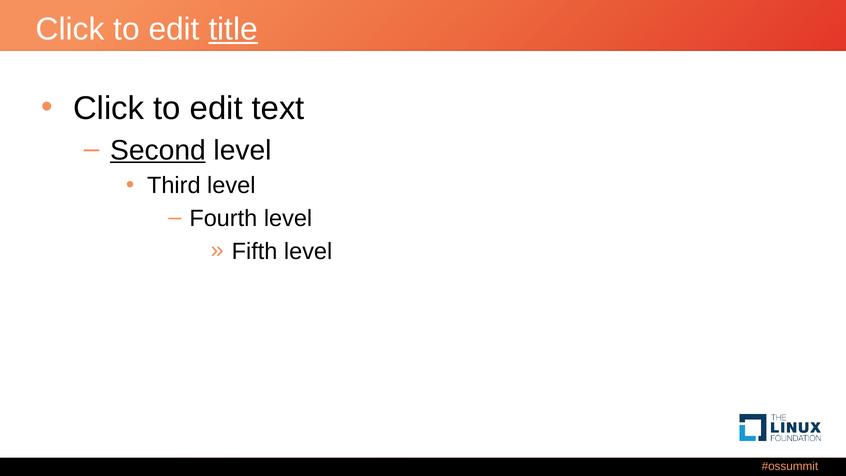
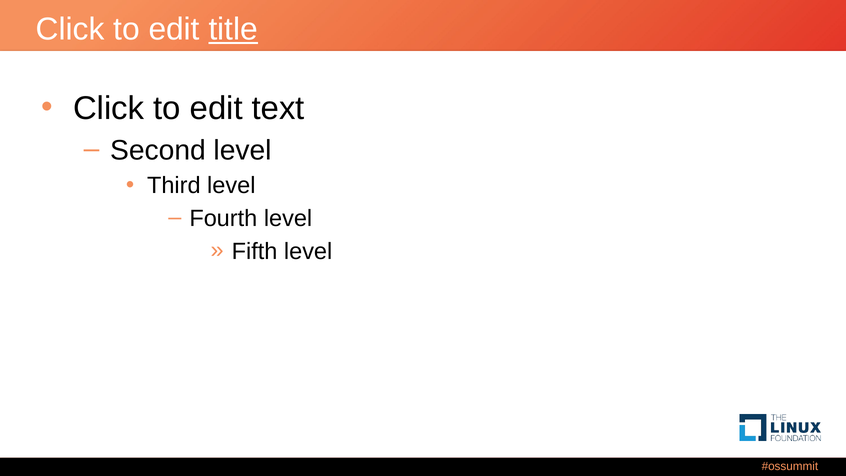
Second underline: present -> none (158, 150)
